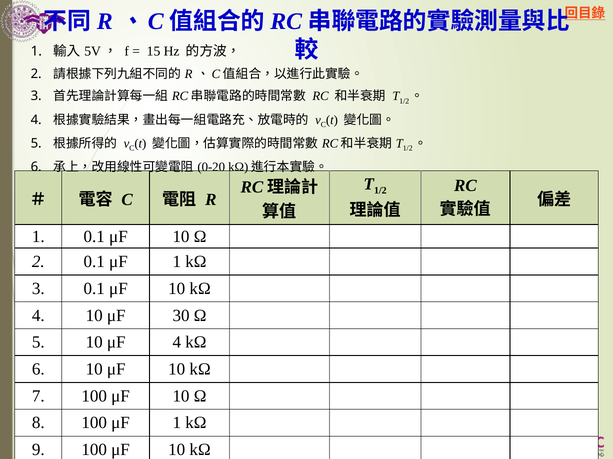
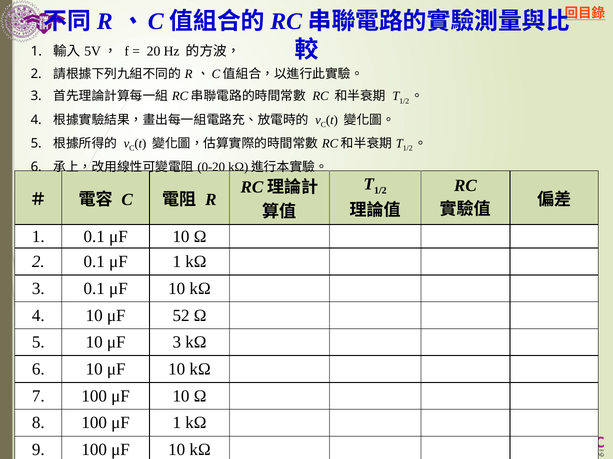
15: 15 -> 20 (154, 51)
30: 30 -> 52 (181, 316)
μF 4: 4 -> 3 (177, 343)
